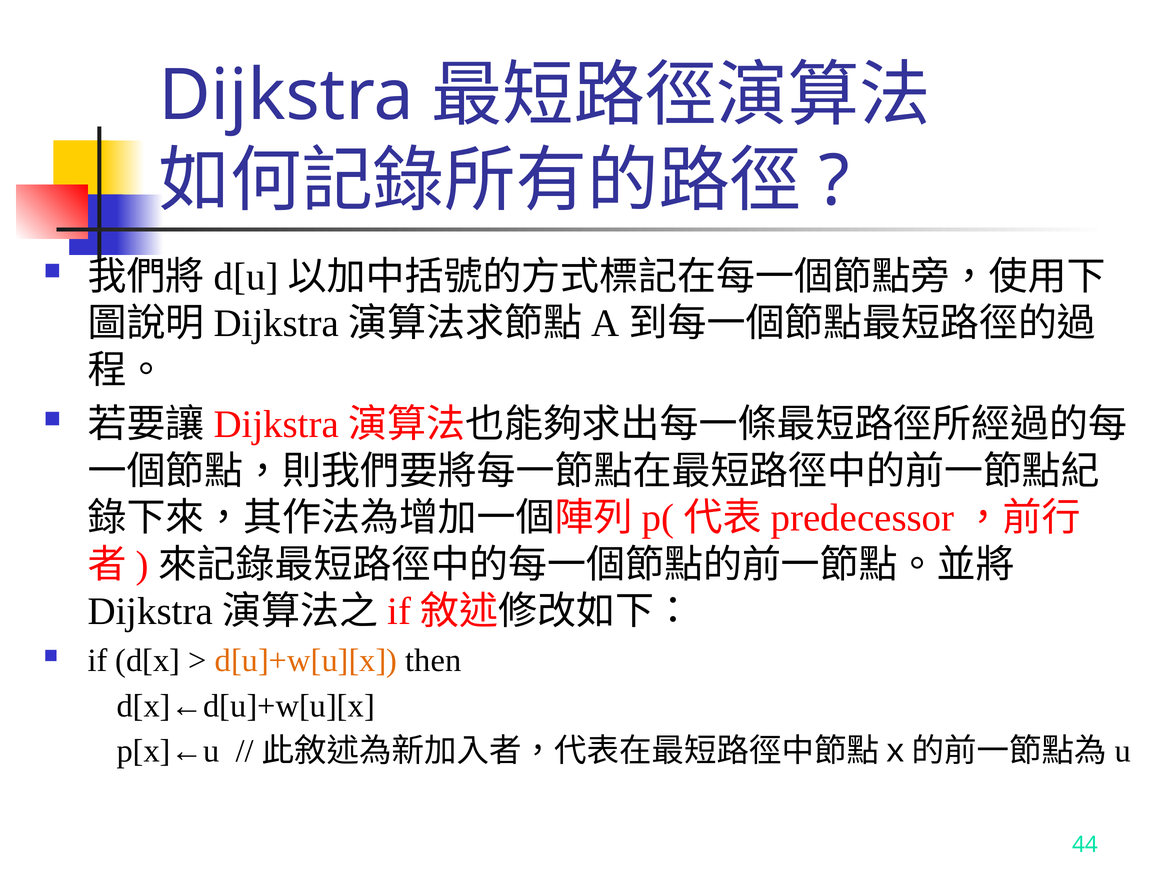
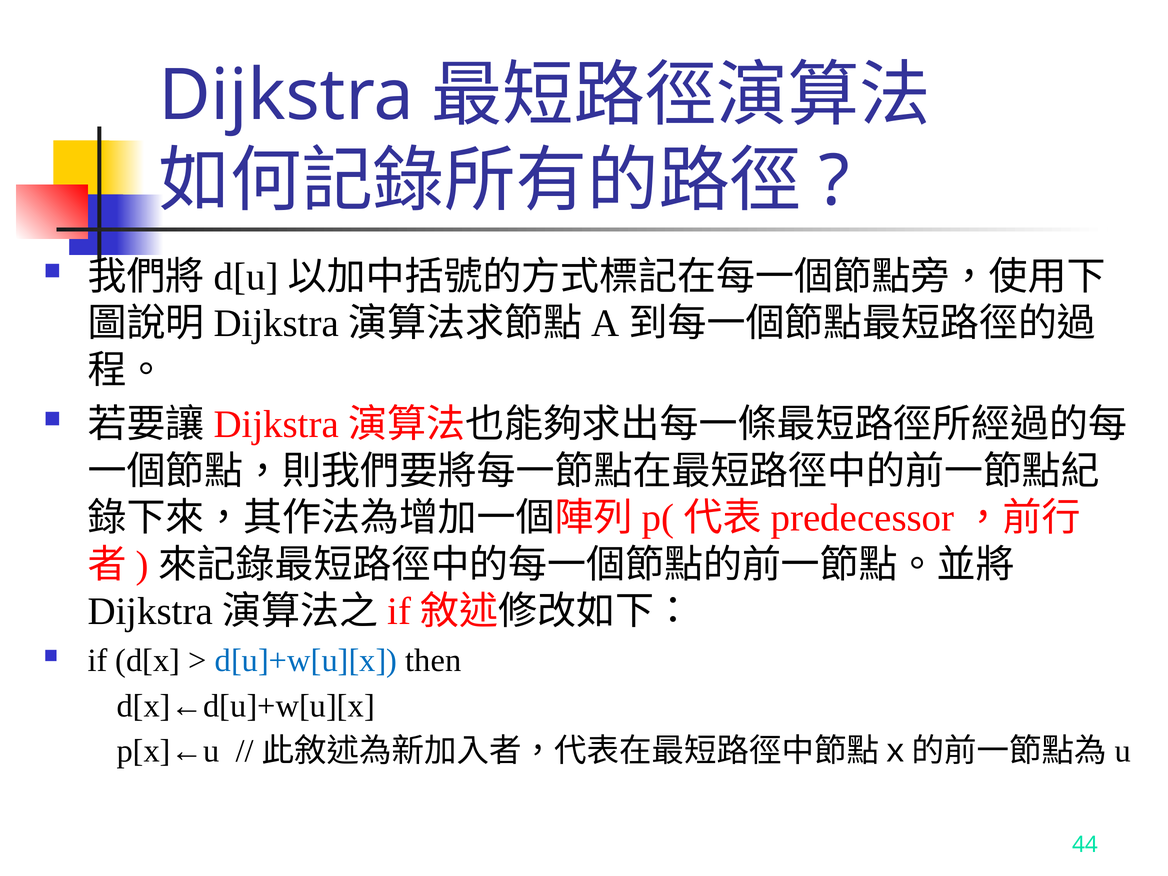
d[u]+w[u][x colour: orange -> blue (306, 660)
